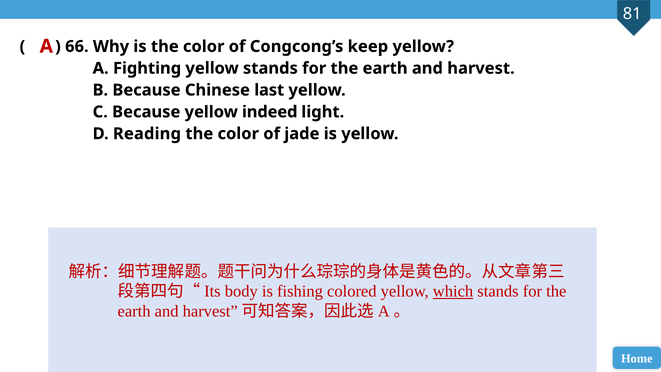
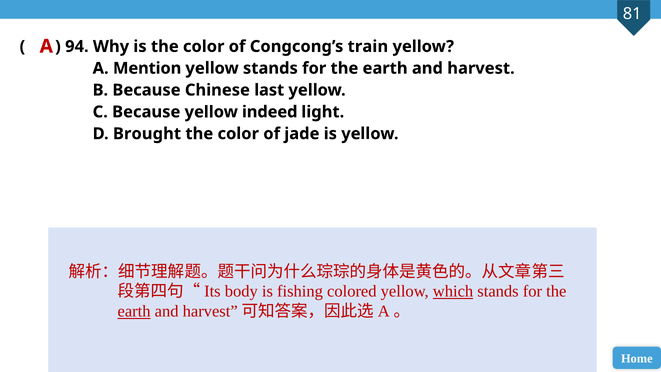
66: 66 -> 94 (77, 46)
keep: keep -> train (368, 46)
Fighting: Fighting -> Mention (147, 68)
Reading: Reading -> Brought (147, 134)
earth underline: none -> present (134, 311)
